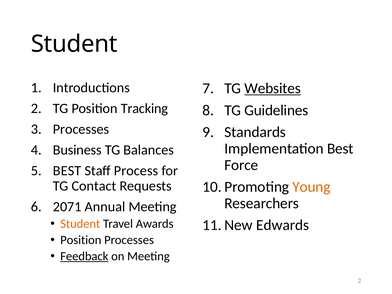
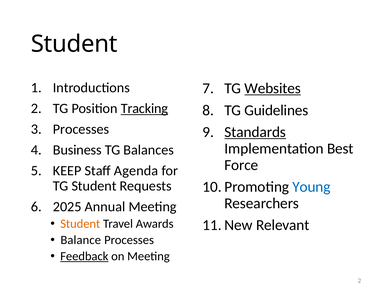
Tracking underline: none -> present (144, 109)
Standards underline: none -> present (255, 132)
BEST: BEST -> KEEP (67, 171)
Process: Process -> Agenda (136, 171)
TG Contact: Contact -> Student (94, 186)
Young colour: orange -> blue (311, 187)
2071: 2071 -> 2025 (67, 207)
Edwards: Edwards -> Relevant (283, 225)
Position: Position -> Balance (81, 240)
